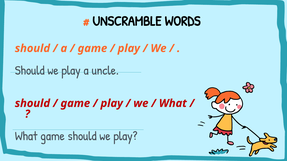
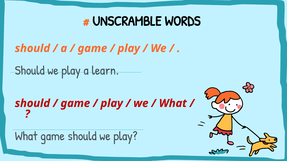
uncle: uncle -> learn (105, 71)
